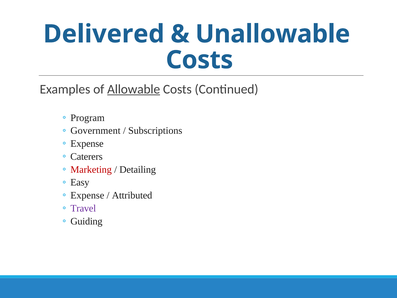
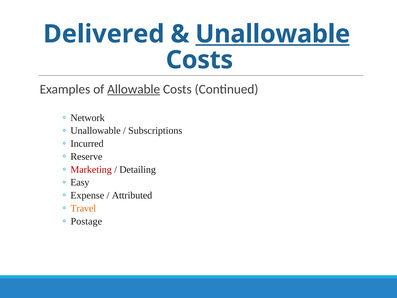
Unallowable underline: none -> present (273, 34)
Program: Program -> Network (88, 118)
Government: Government -> Unallowable (96, 131)
Expense: Expense -> Incurred (87, 144)
Caterers: Caterers -> Reserve (86, 156)
Travel colour: purple -> orange (83, 208)
Guiding: Guiding -> Postage (86, 221)
